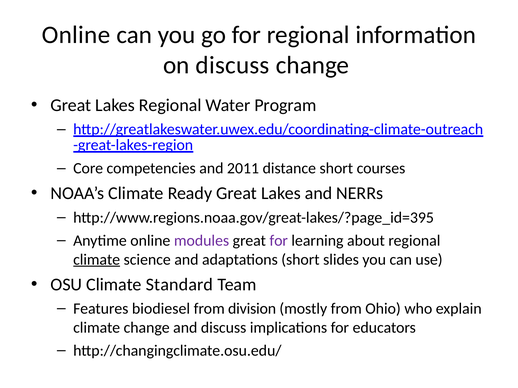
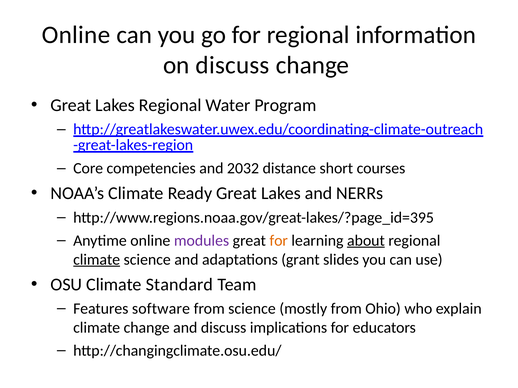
2011: 2011 -> 2032 (243, 169)
for colour: purple -> orange (279, 241)
about underline: none -> present (366, 241)
adaptations short: short -> grant (300, 260)
biodiesel: biodiesel -> software (161, 309)
from division: division -> science (252, 309)
